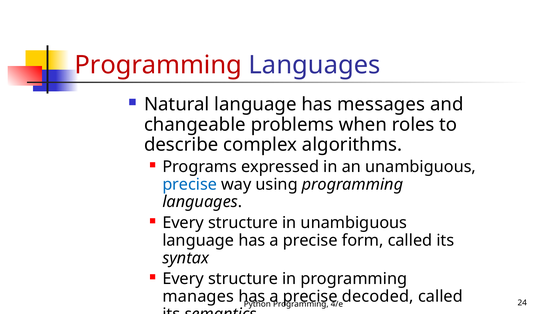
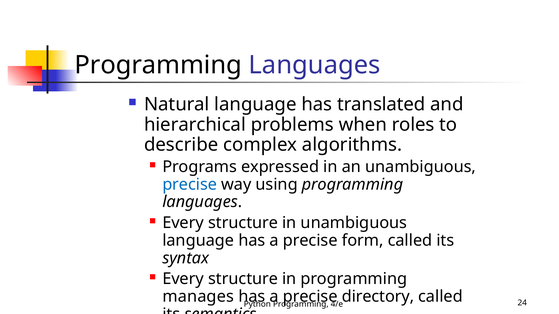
Programming colour: red -> black (158, 65)
messages: messages -> translated (381, 105)
changeable: changeable -> hierarchical (195, 125)
decoded: decoded -> directory (378, 297)
